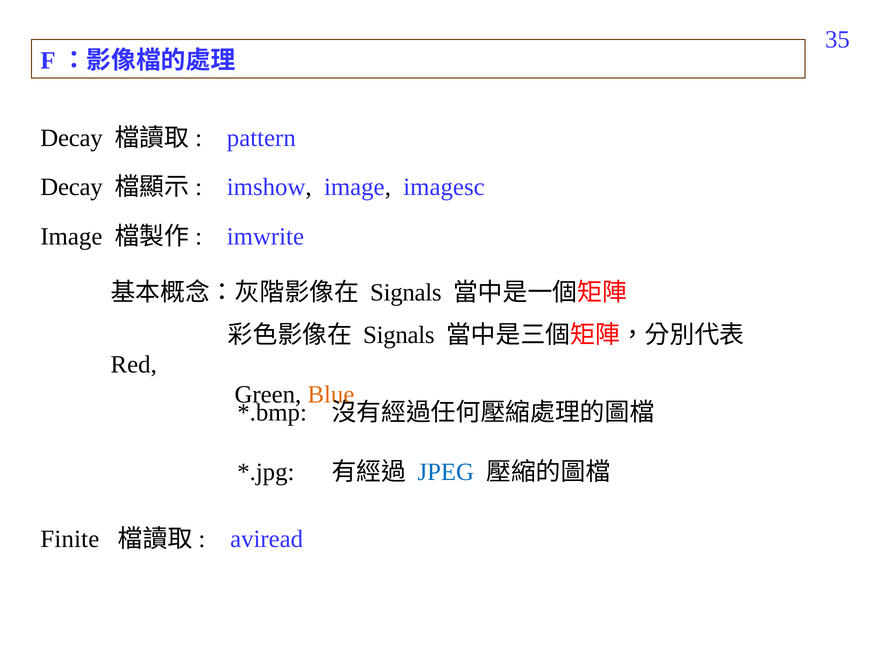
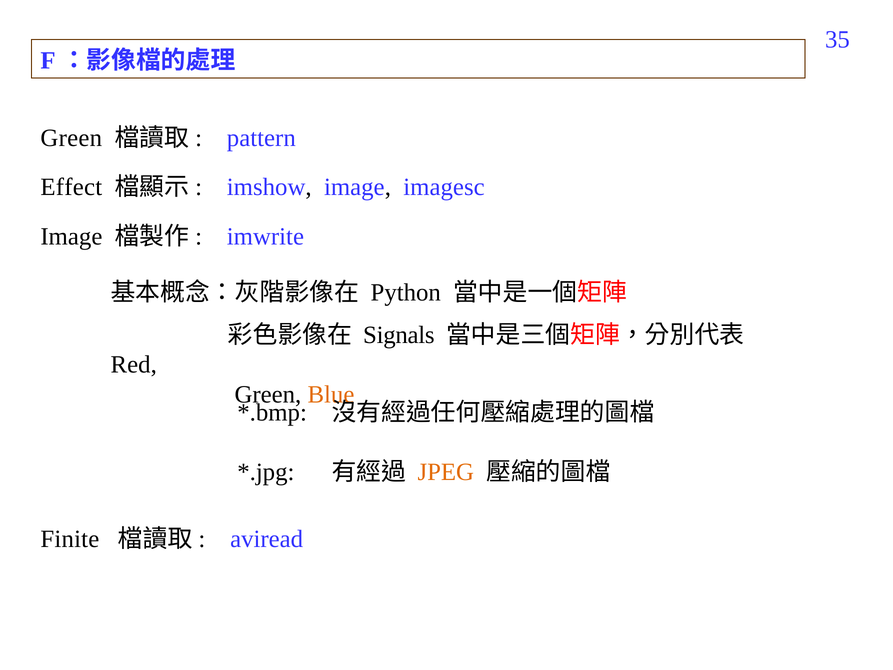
Decay: Decay -> Green (71, 138)
Decay: Decay -> Effect (71, 187)
Signals: Signals -> Python (406, 293)
JPEG colour: blue -> orange (446, 472)
